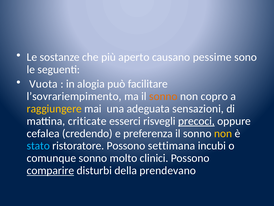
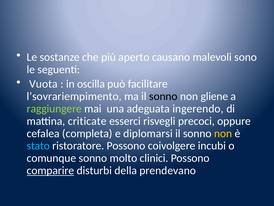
pessime: pessime -> malevoli (212, 57)
alogia: alogia -> oscilla (91, 84)
sonno colour: orange -> black (163, 96)
copro: copro -> gliene (214, 96)
raggiungere colour: yellow -> light green (54, 108)
sensazioni: sensazioni -> ingerendo (198, 108)
precoci underline: present -> none (196, 121)
credendo: credendo -> completa (87, 133)
preferenza: preferenza -> diplomarsi (148, 133)
settimana: settimana -> coivolgere (172, 145)
